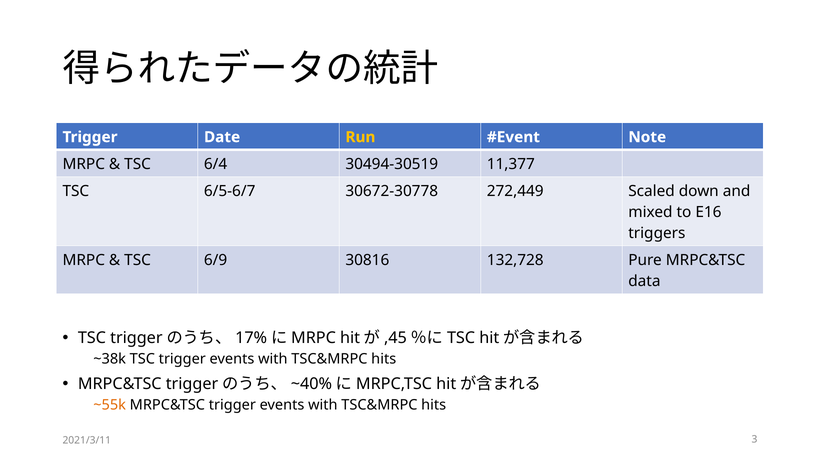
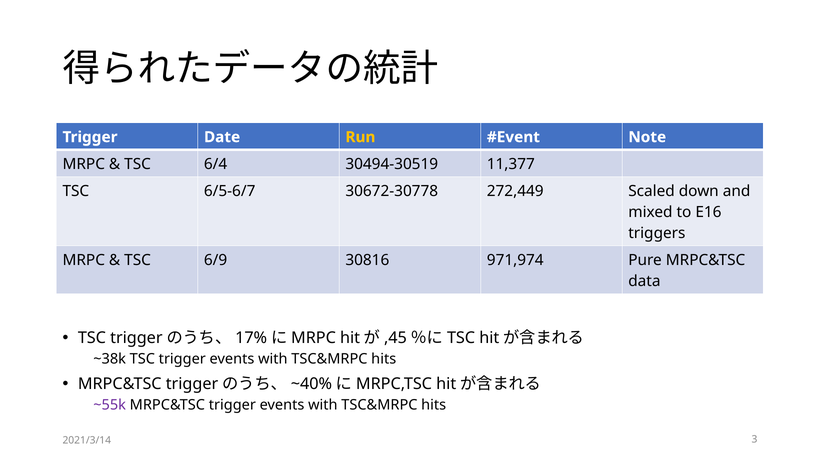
132,728: 132,728 -> 971,974 (515, 260)
~55k colour: orange -> purple (110, 405)
2021/3/11: 2021/3/11 -> 2021/3/14 (87, 440)
